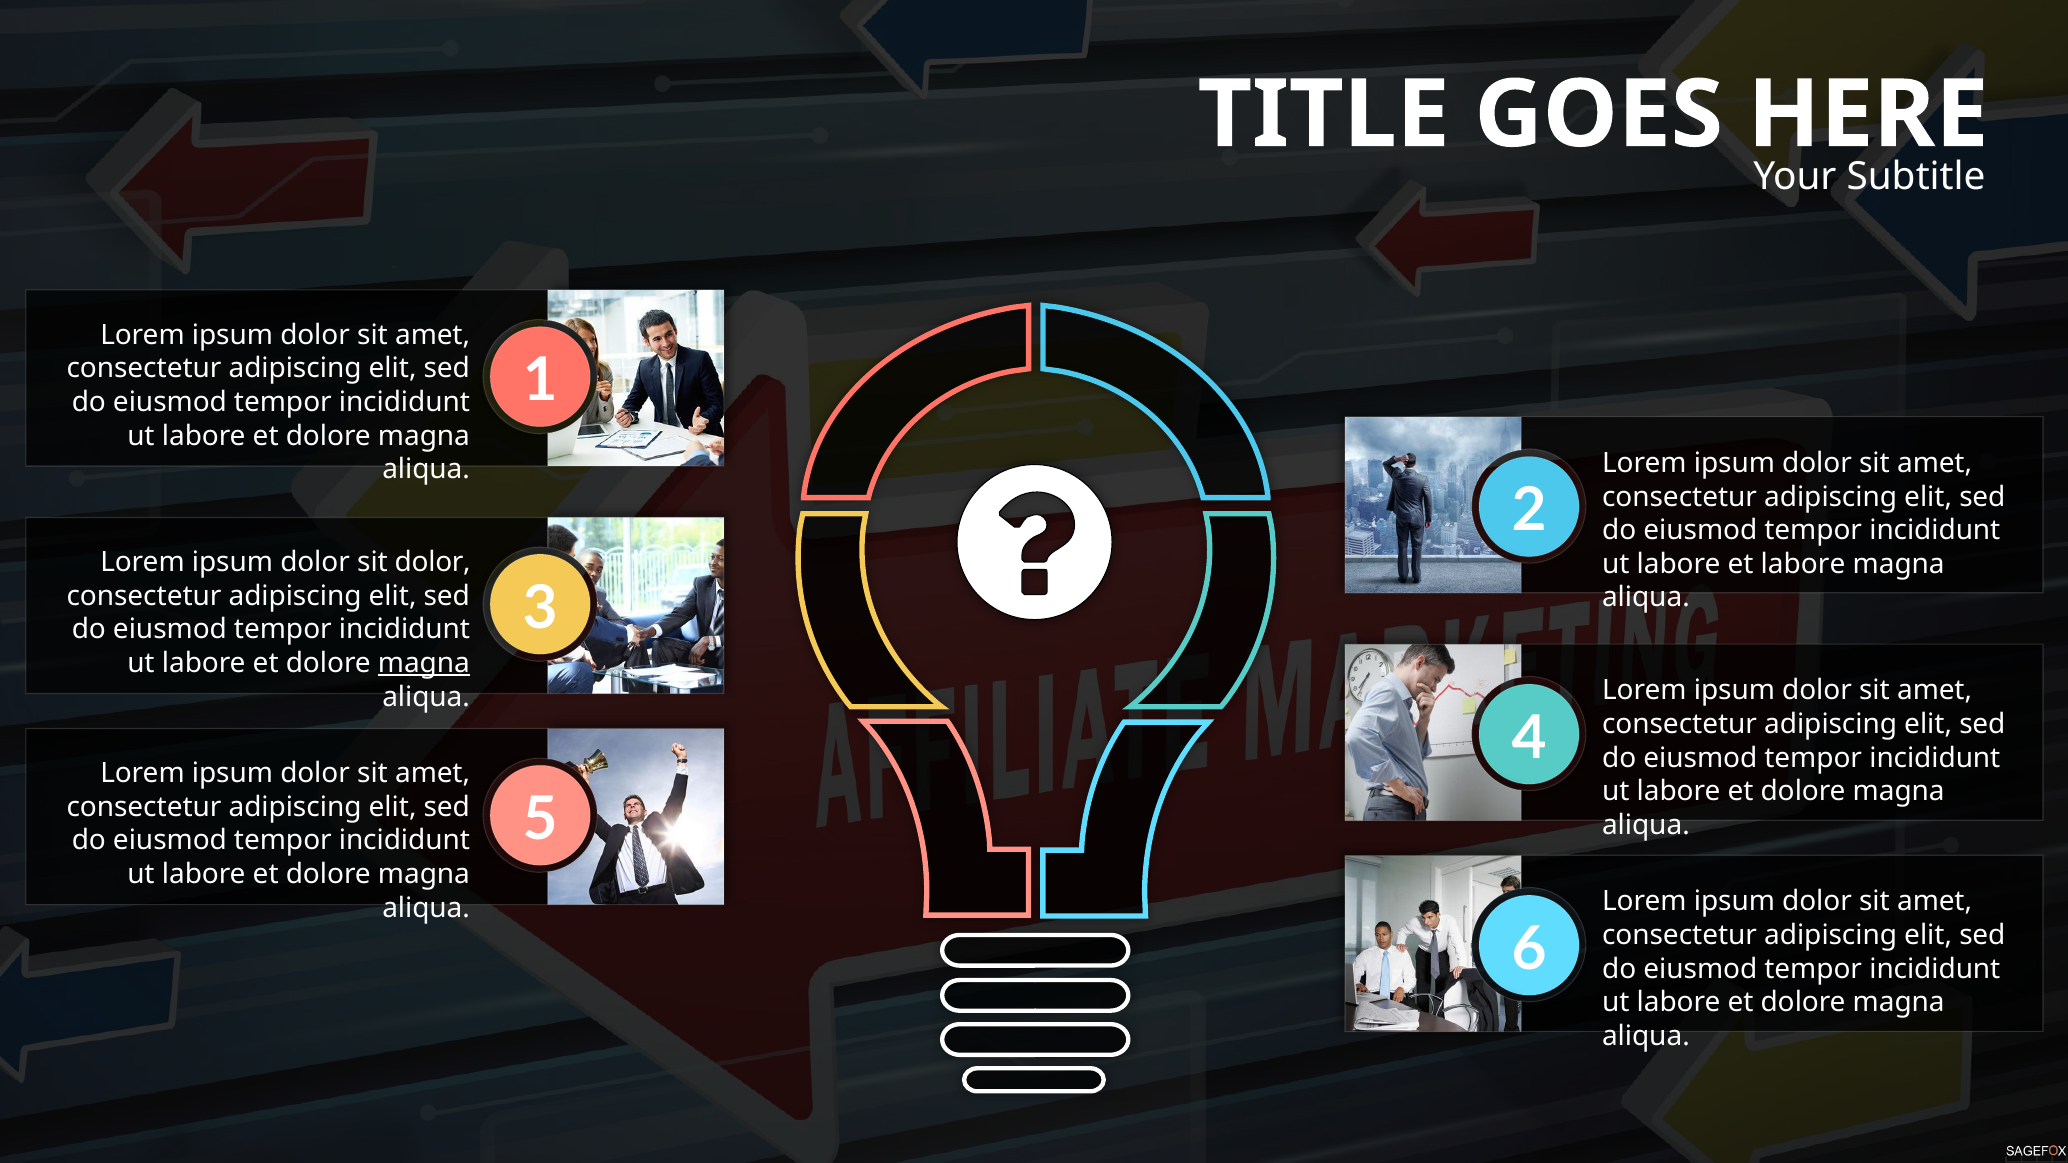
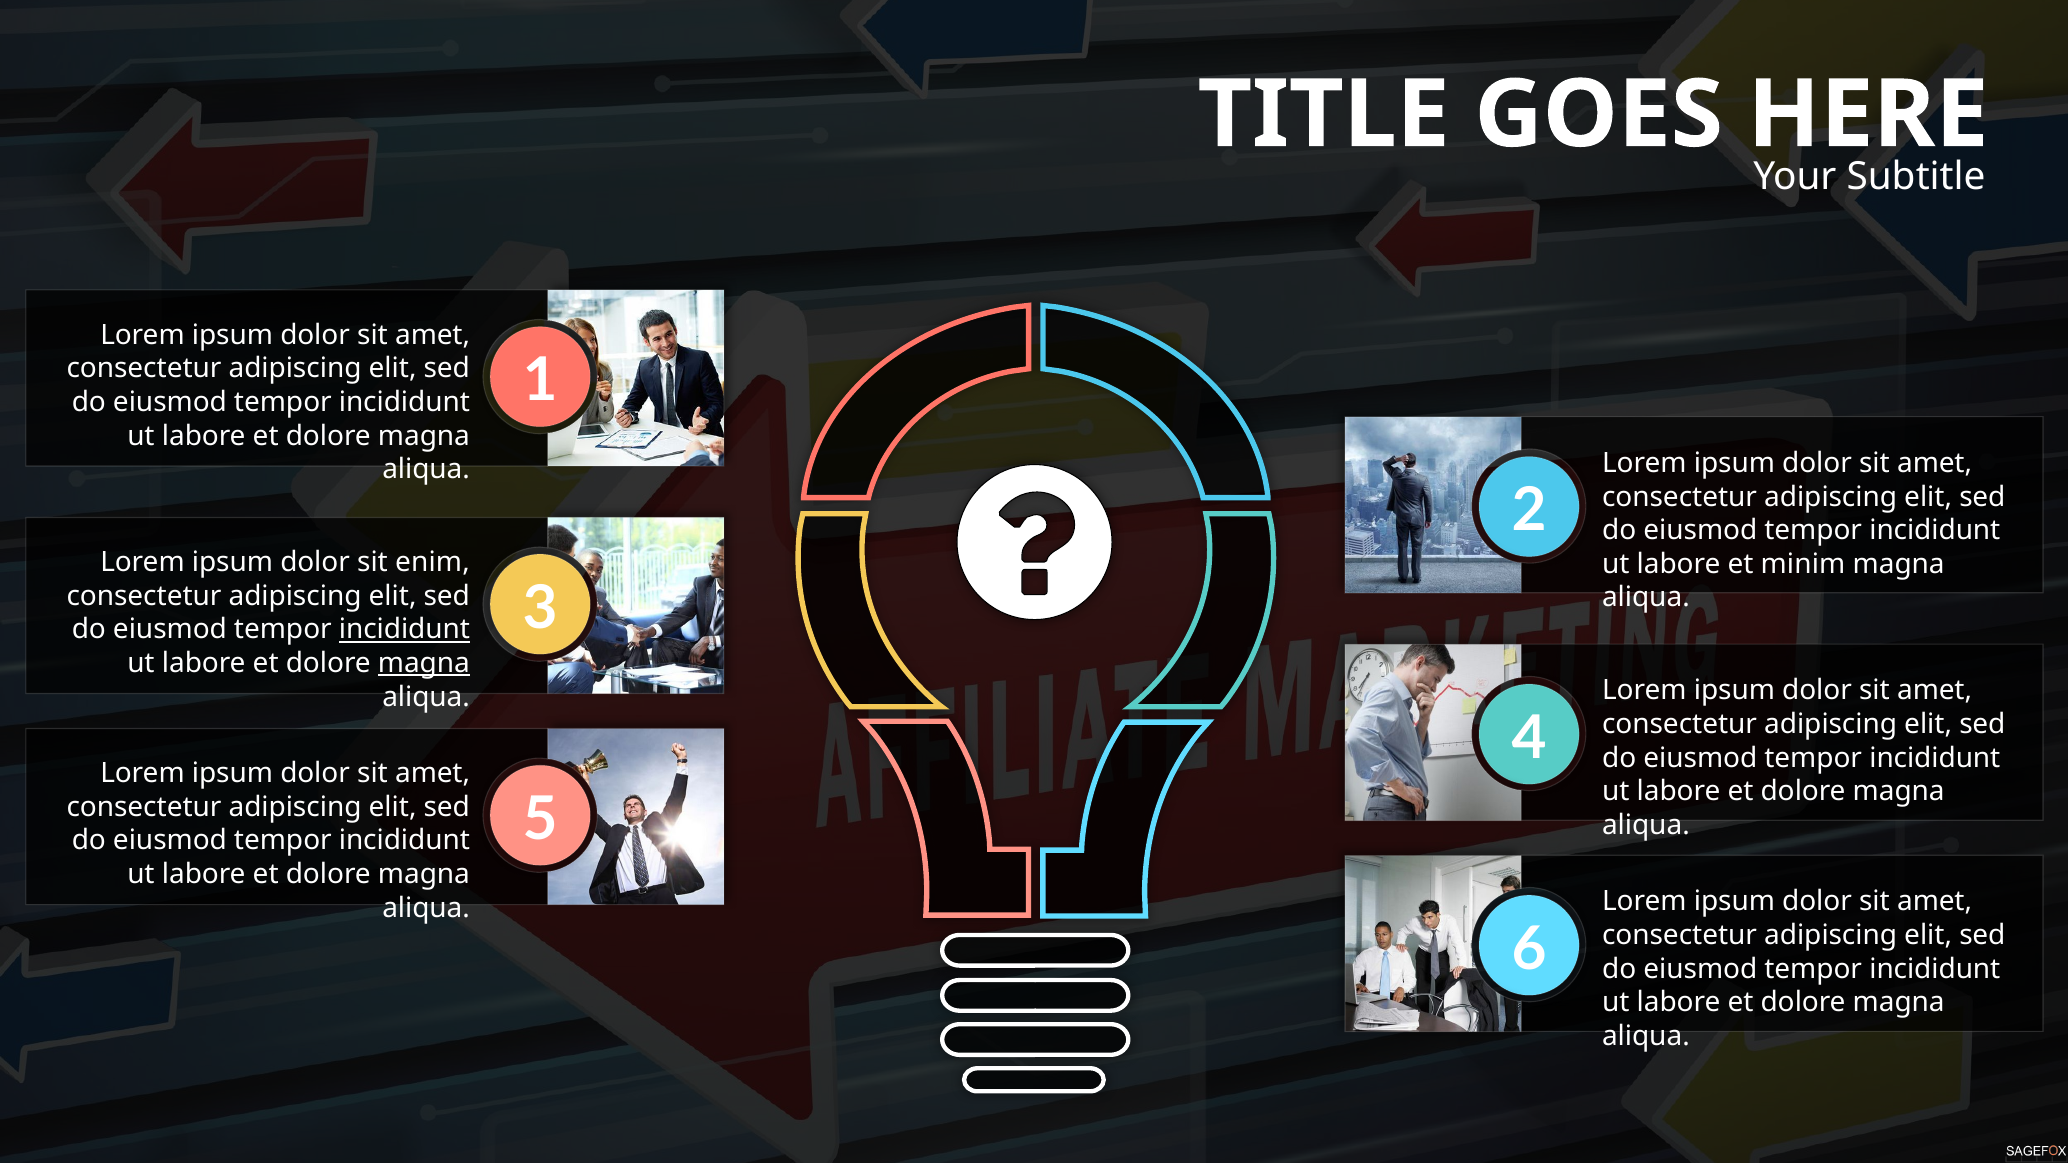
sit dolor: dolor -> enim (432, 562)
et labore: labore -> minim (1803, 564)
incididunt underline: none -> present (404, 630)
